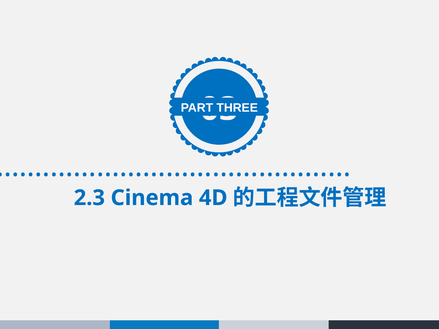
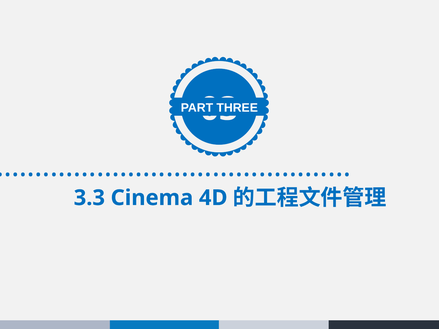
2.3: 2.3 -> 3.3 (89, 198)
